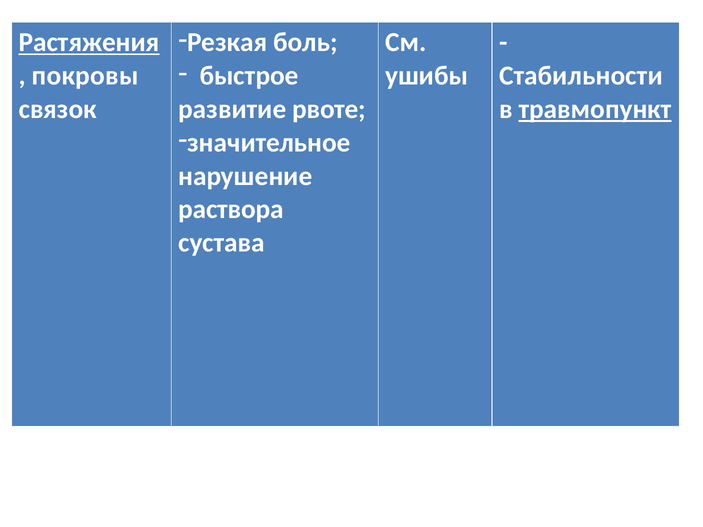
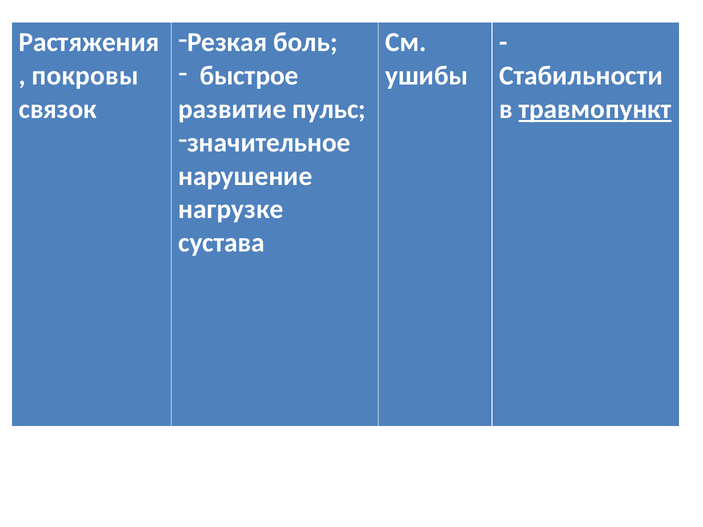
Растяжения underline: present -> none (89, 42)
рвоте: рвоте -> пульс (329, 109)
раствора: раствора -> нагрузке (231, 210)
